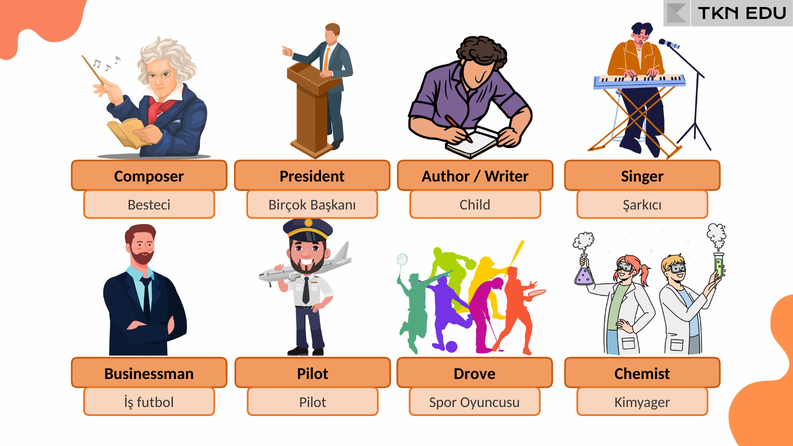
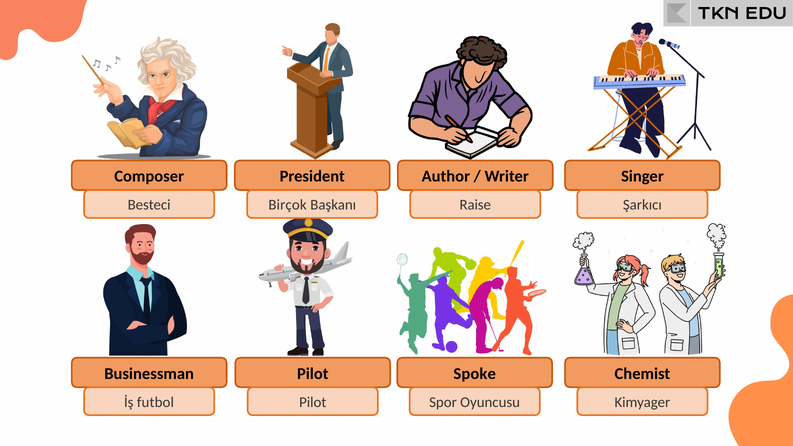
Child: Child -> Raise (475, 205)
Drove: Drove -> Spoke (475, 374)
